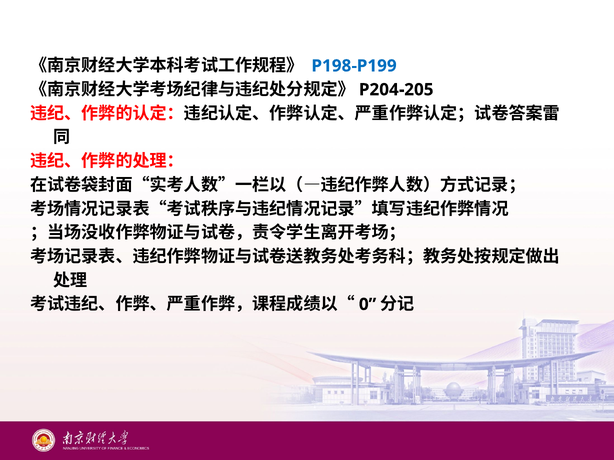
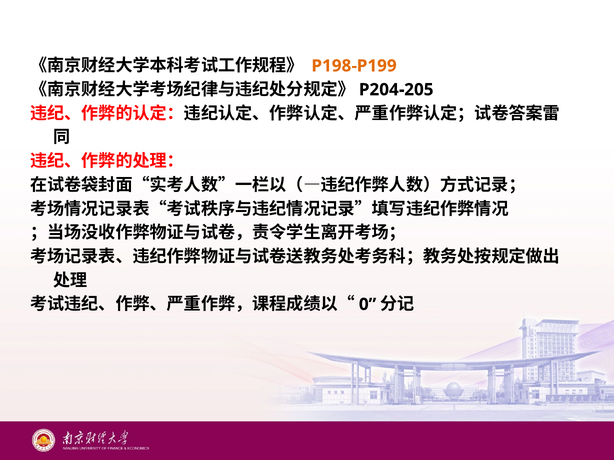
P198-P199 colour: blue -> orange (354, 66)
